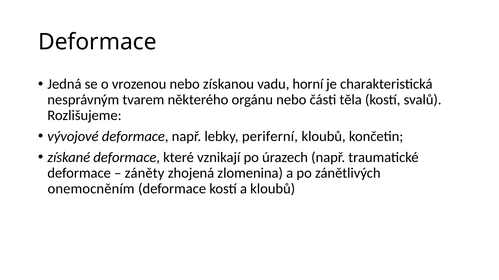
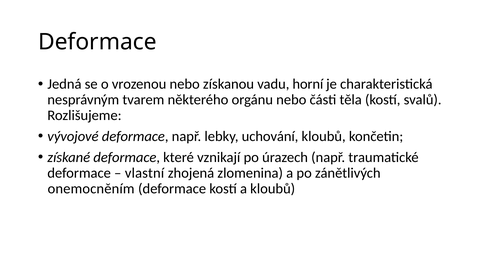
periferní: periferní -> uchování (270, 137)
záněty: záněty -> vlastní (145, 173)
